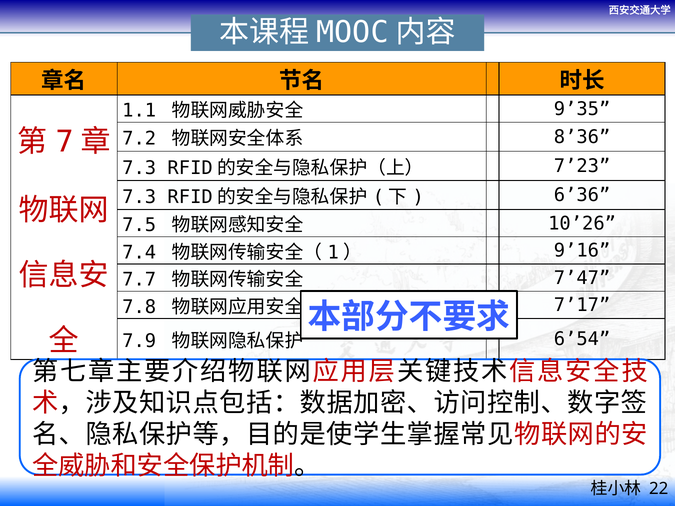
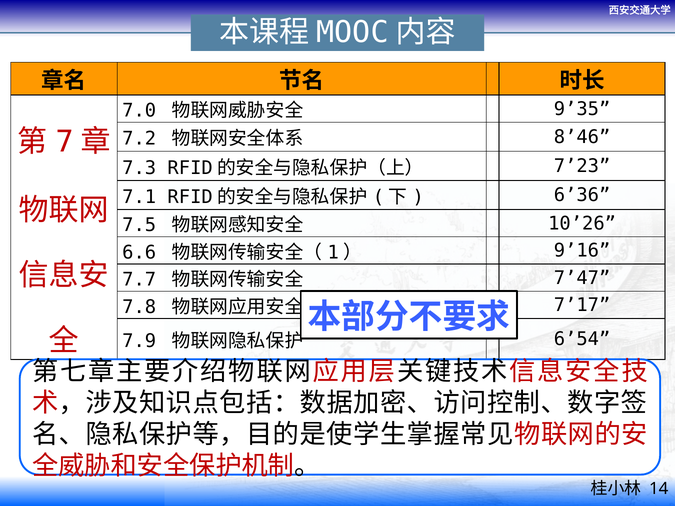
1.1: 1.1 -> 7.0 (139, 111)
8’36: 8’36 -> 8’46 (582, 137)
7.3: 7.3 -> 7.1 (139, 197)
7.4: 7.4 -> 6.6 (139, 252)
22: 22 -> 14 (659, 489)
